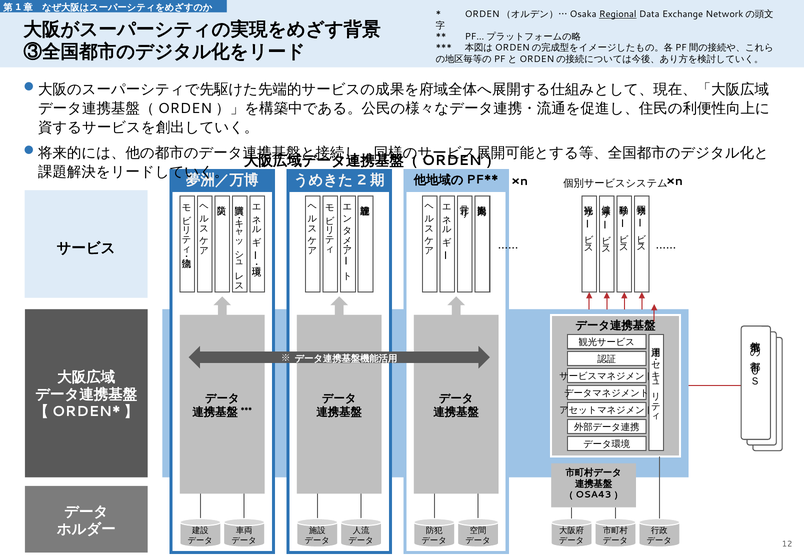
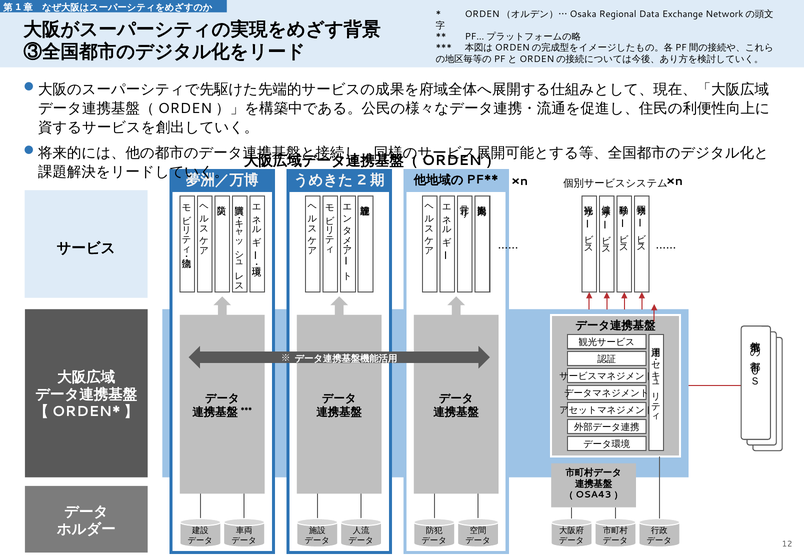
Regional underline: present -> none (618, 14)
